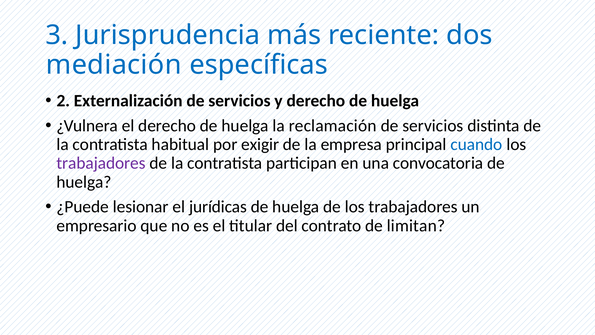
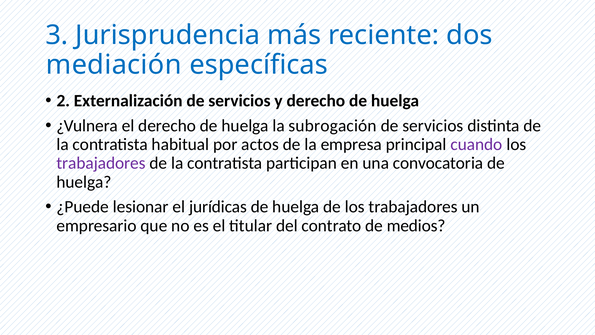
reclamación: reclamación -> subrogación (333, 126)
exigir: exigir -> actos (260, 144)
cuando colour: blue -> purple (476, 144)
limitan: limitan -> medios (416, 225)
